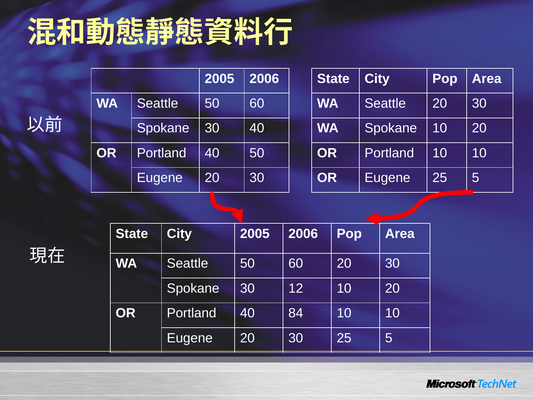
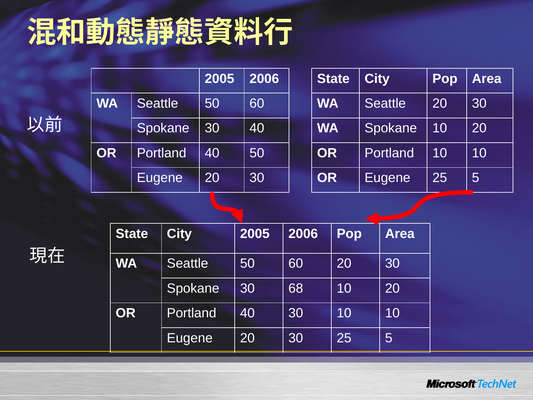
12: 12 -> 68 (296, 288)
40 84: 84 -> 30 (296, 313)
